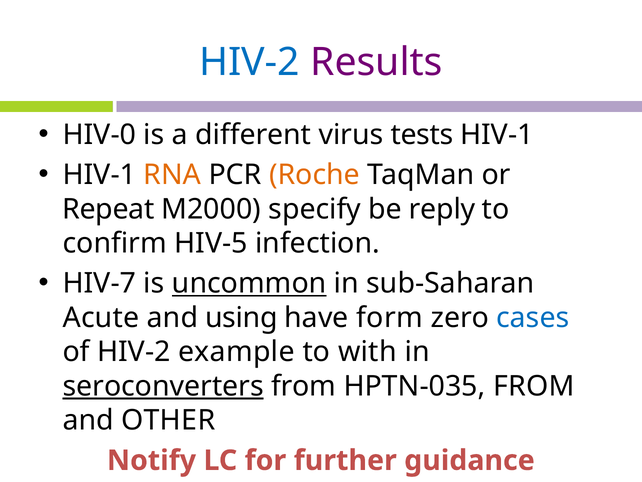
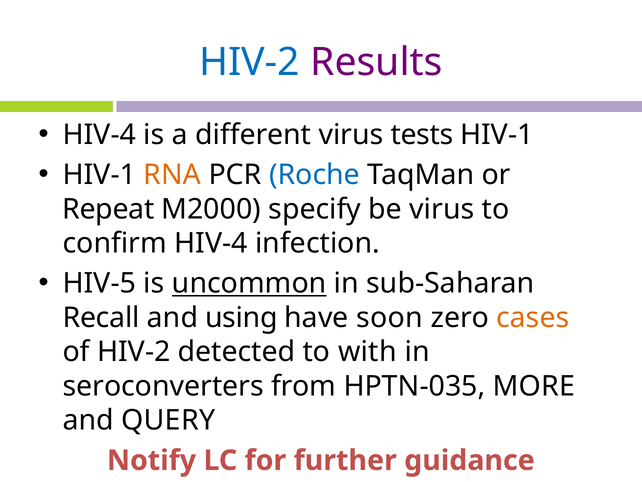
HIV-0: HIV-0 -> HIV-4 (99, 135)
Roche colour: orange -> blue (315, 175)
be reply: reply -> virus (442, 209)
confirm HIV-5: HIV-5 -> HIV-4 (211, 243)
HIV-7: HIV-7 -> HIV-5 (99, 283)
Acute: Acute -> Recall (101, 317)
form: form -> soon (390, 317)
cases colour: blue -> orange (533, 317)
example: example -> detected (237, 352)
seroconverters underline: present -> none (163, 386)
HPTN-035 FROM: FROM -> MORE (534, 386)
OTHER: OTHER -> QUERY (168, 420)
